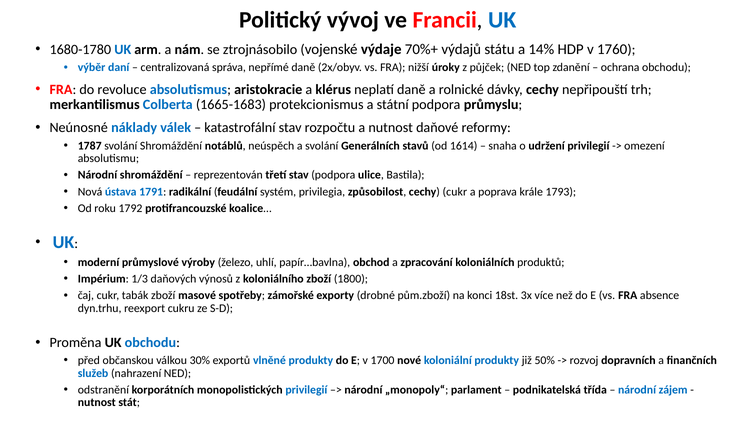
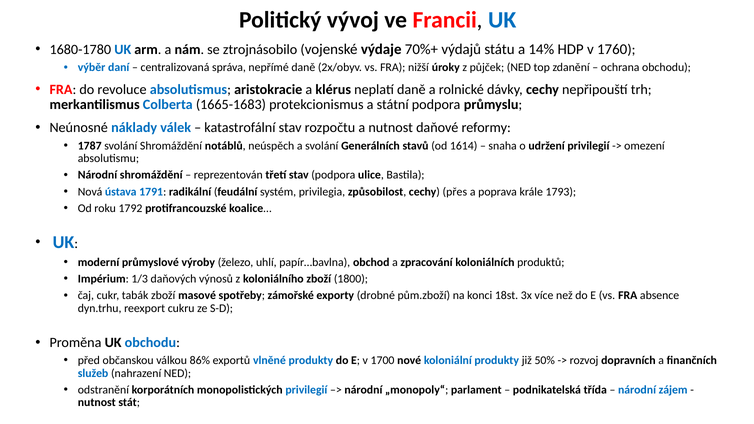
cechy cukr: cukr -> přes (455, 192)
30%: 30% -> 86% (200, 361)
